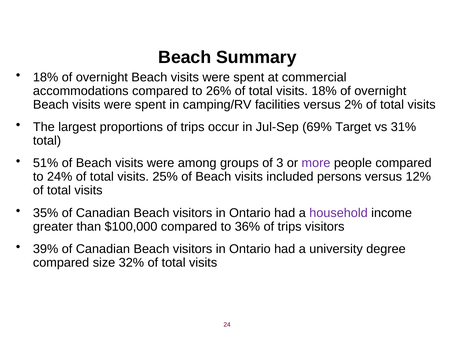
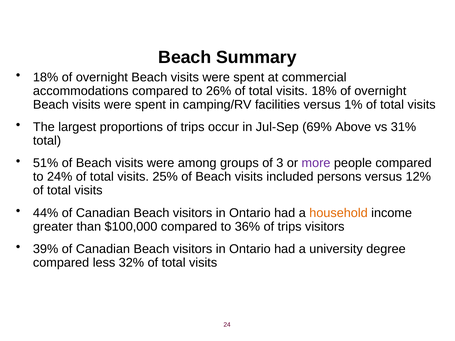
2%: 2% -> 1% (353, 105)
Target: Target -> Above (353, 127)
35%: 35% -> 44% (46, 213)
household colour: purple -> orange (339, 213)
size: size -> less (104, 263)
